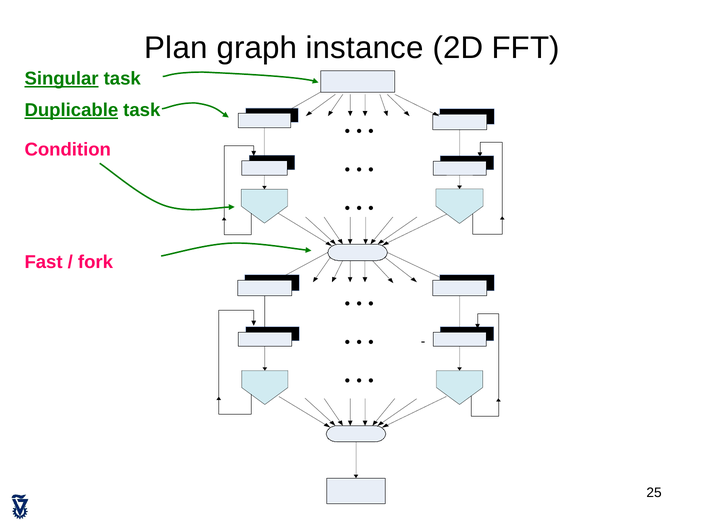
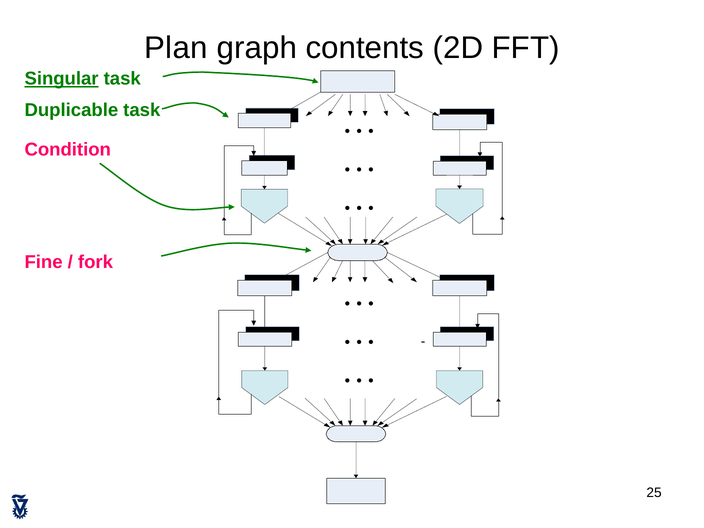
instance: instance -> contents (365, 48)
Duplicable underline: present -> none (71, 110)
Fast: Fast -> Fine (44, 262)
